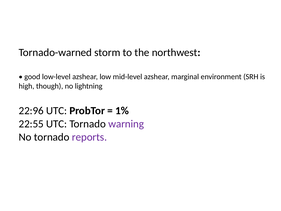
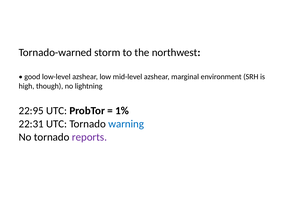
22:96: 22:96 -> 22:95 (31, 111)
22:55: 22:55 -> 22:31 (31, 124)
warning colour: purple -> blue (126, 124)
